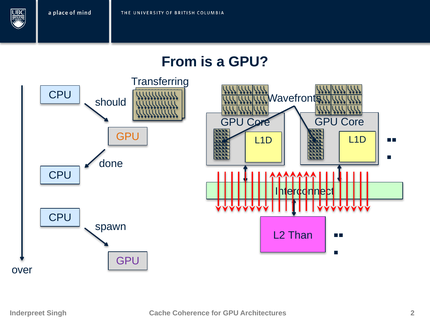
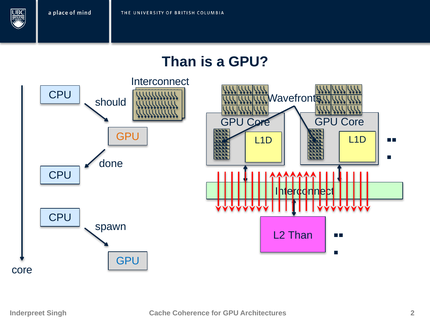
From: From -> Than (179, 62)
Transferring: Transferring -> Interconnect (160, 82)
GPU colour: purple -> blue (128, 261)
over: over -> core (22, 270)
